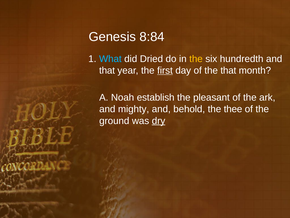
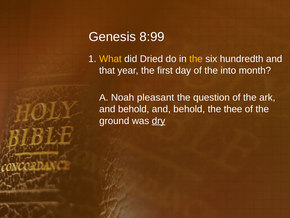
8:84: 8:84 -> 8:99 (152, 37)
What colour: light blue -> yellow (110, 59)
first underline: present -> none (165, 70)
the that: that -> into (228, 70)
establish: establish -> pleasant (156, 97)
pleasant: pleasant -> question (211, 97)
mighty: mighty -> behold (134, 109)
